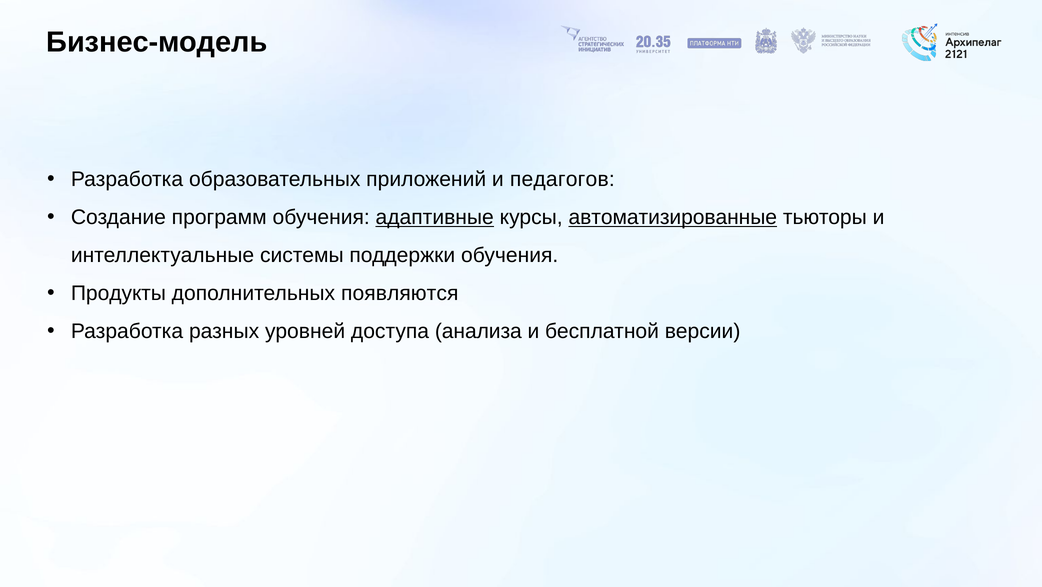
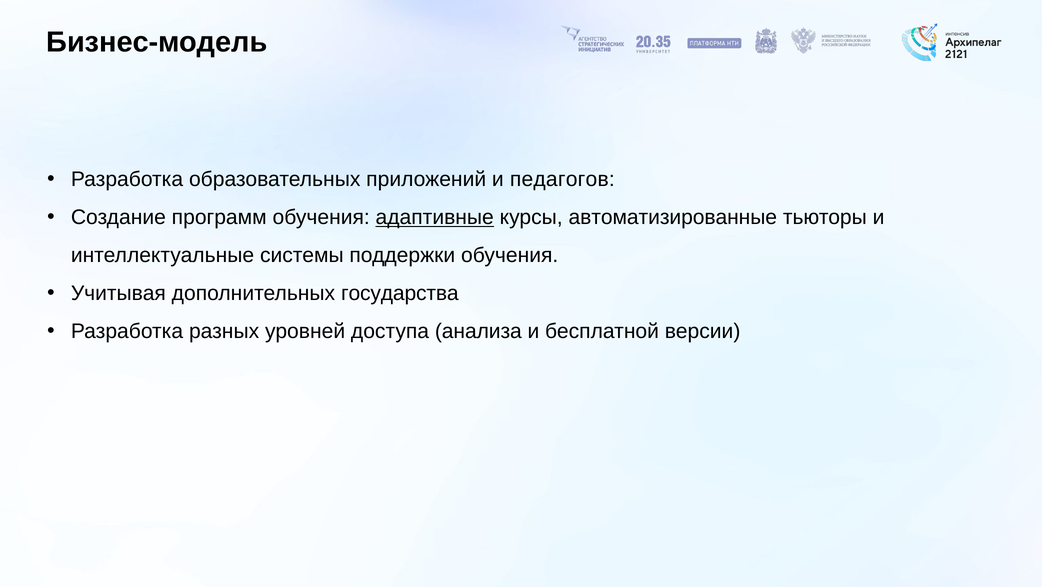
автоматизированные underline: present -> none (673, 217)
Продукты: Продукты -> Учитывая (118, 293)
появляются: появляются -> государства (400, 293)
